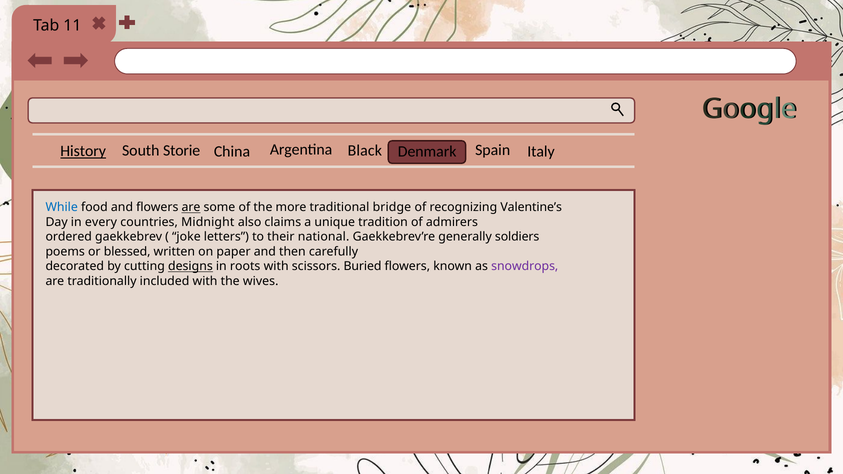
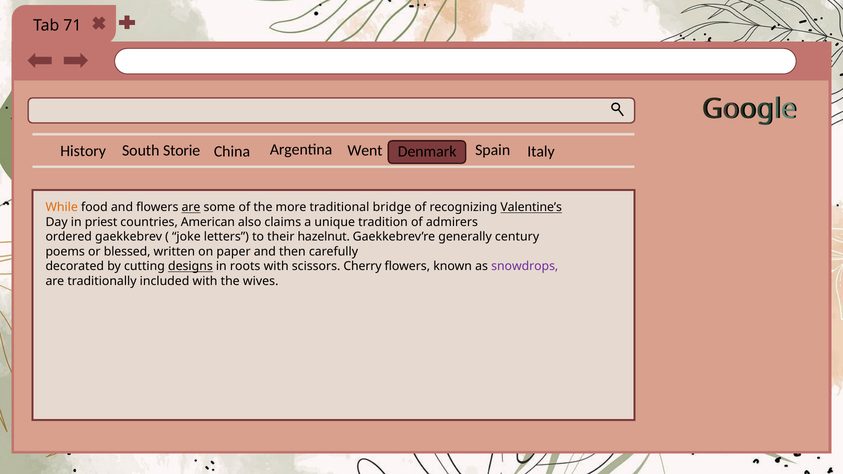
11: 11 -> 71 (72, 26)
History underline: present -> none (83, 151)
Black: Black -> Went (365, 151)
While colour: blue -> orange (62, 207)
Valentine’s underline: none -> present (531, 207)
every: every -> priest (101, 222)
Midnight: Midnight -> American (208, 222)
national: national -> hazelnut (324, 237)
soldiers: soldiers -> century (517, 237)
Buried: Buried -> Cherry (363, 267)
